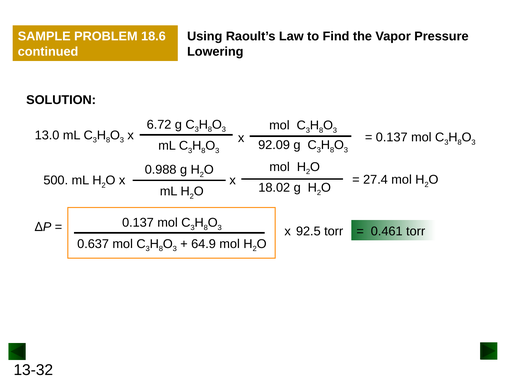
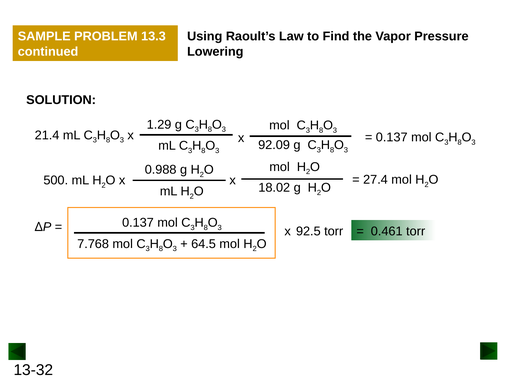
18.6: 18.6 -> 13.3 (153, 36)
6.72: 6.72 -> 1.29 (159, 125)
13.0: 13.0 -> 21.4 (47, 135)
0.637: 0.637 -> 7.768 (93, 244)
64.9: 64.9 -> 64.5 (204, 244)
